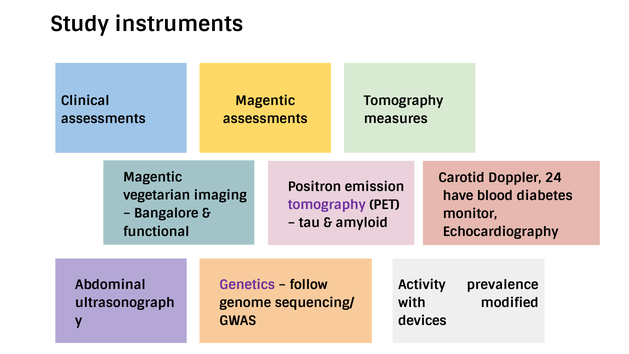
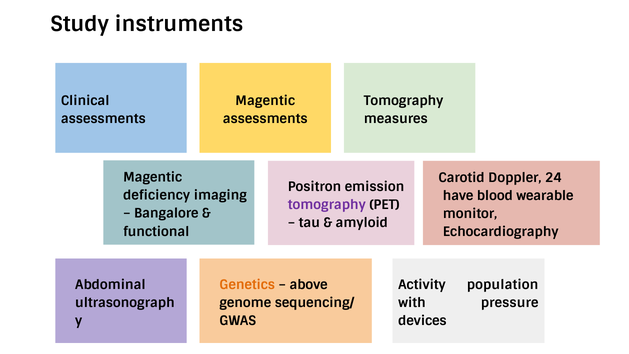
vegetarian: vegetarian -> deficiency (157, 195)
diabetes: diabetes -> wearable (545, 196)
Genetics colour: purple -> orange (247, 285)
follow: follow -> above (309, 285)
prevalence: prevalence -> population (503, 285)
modified: modified -> pressure (510, 303)
